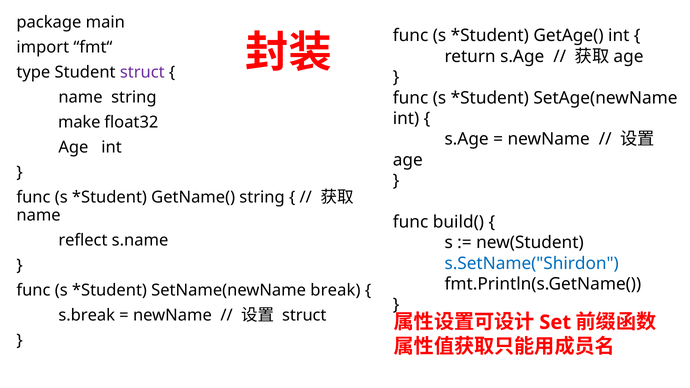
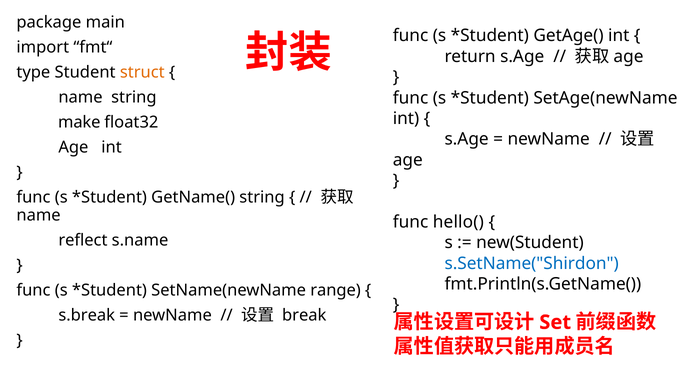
struct colour: purple -> orange (142, 72)
build(: build( -> hello( (458, 222)
break: break -> range (336, 290)
struct: struct -> break (304, 315)
